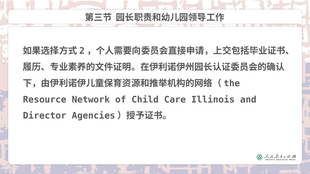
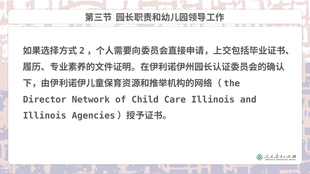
Resource: Resource -> Director (45, 100)
Director: Director -> Illinois (45, 116)
